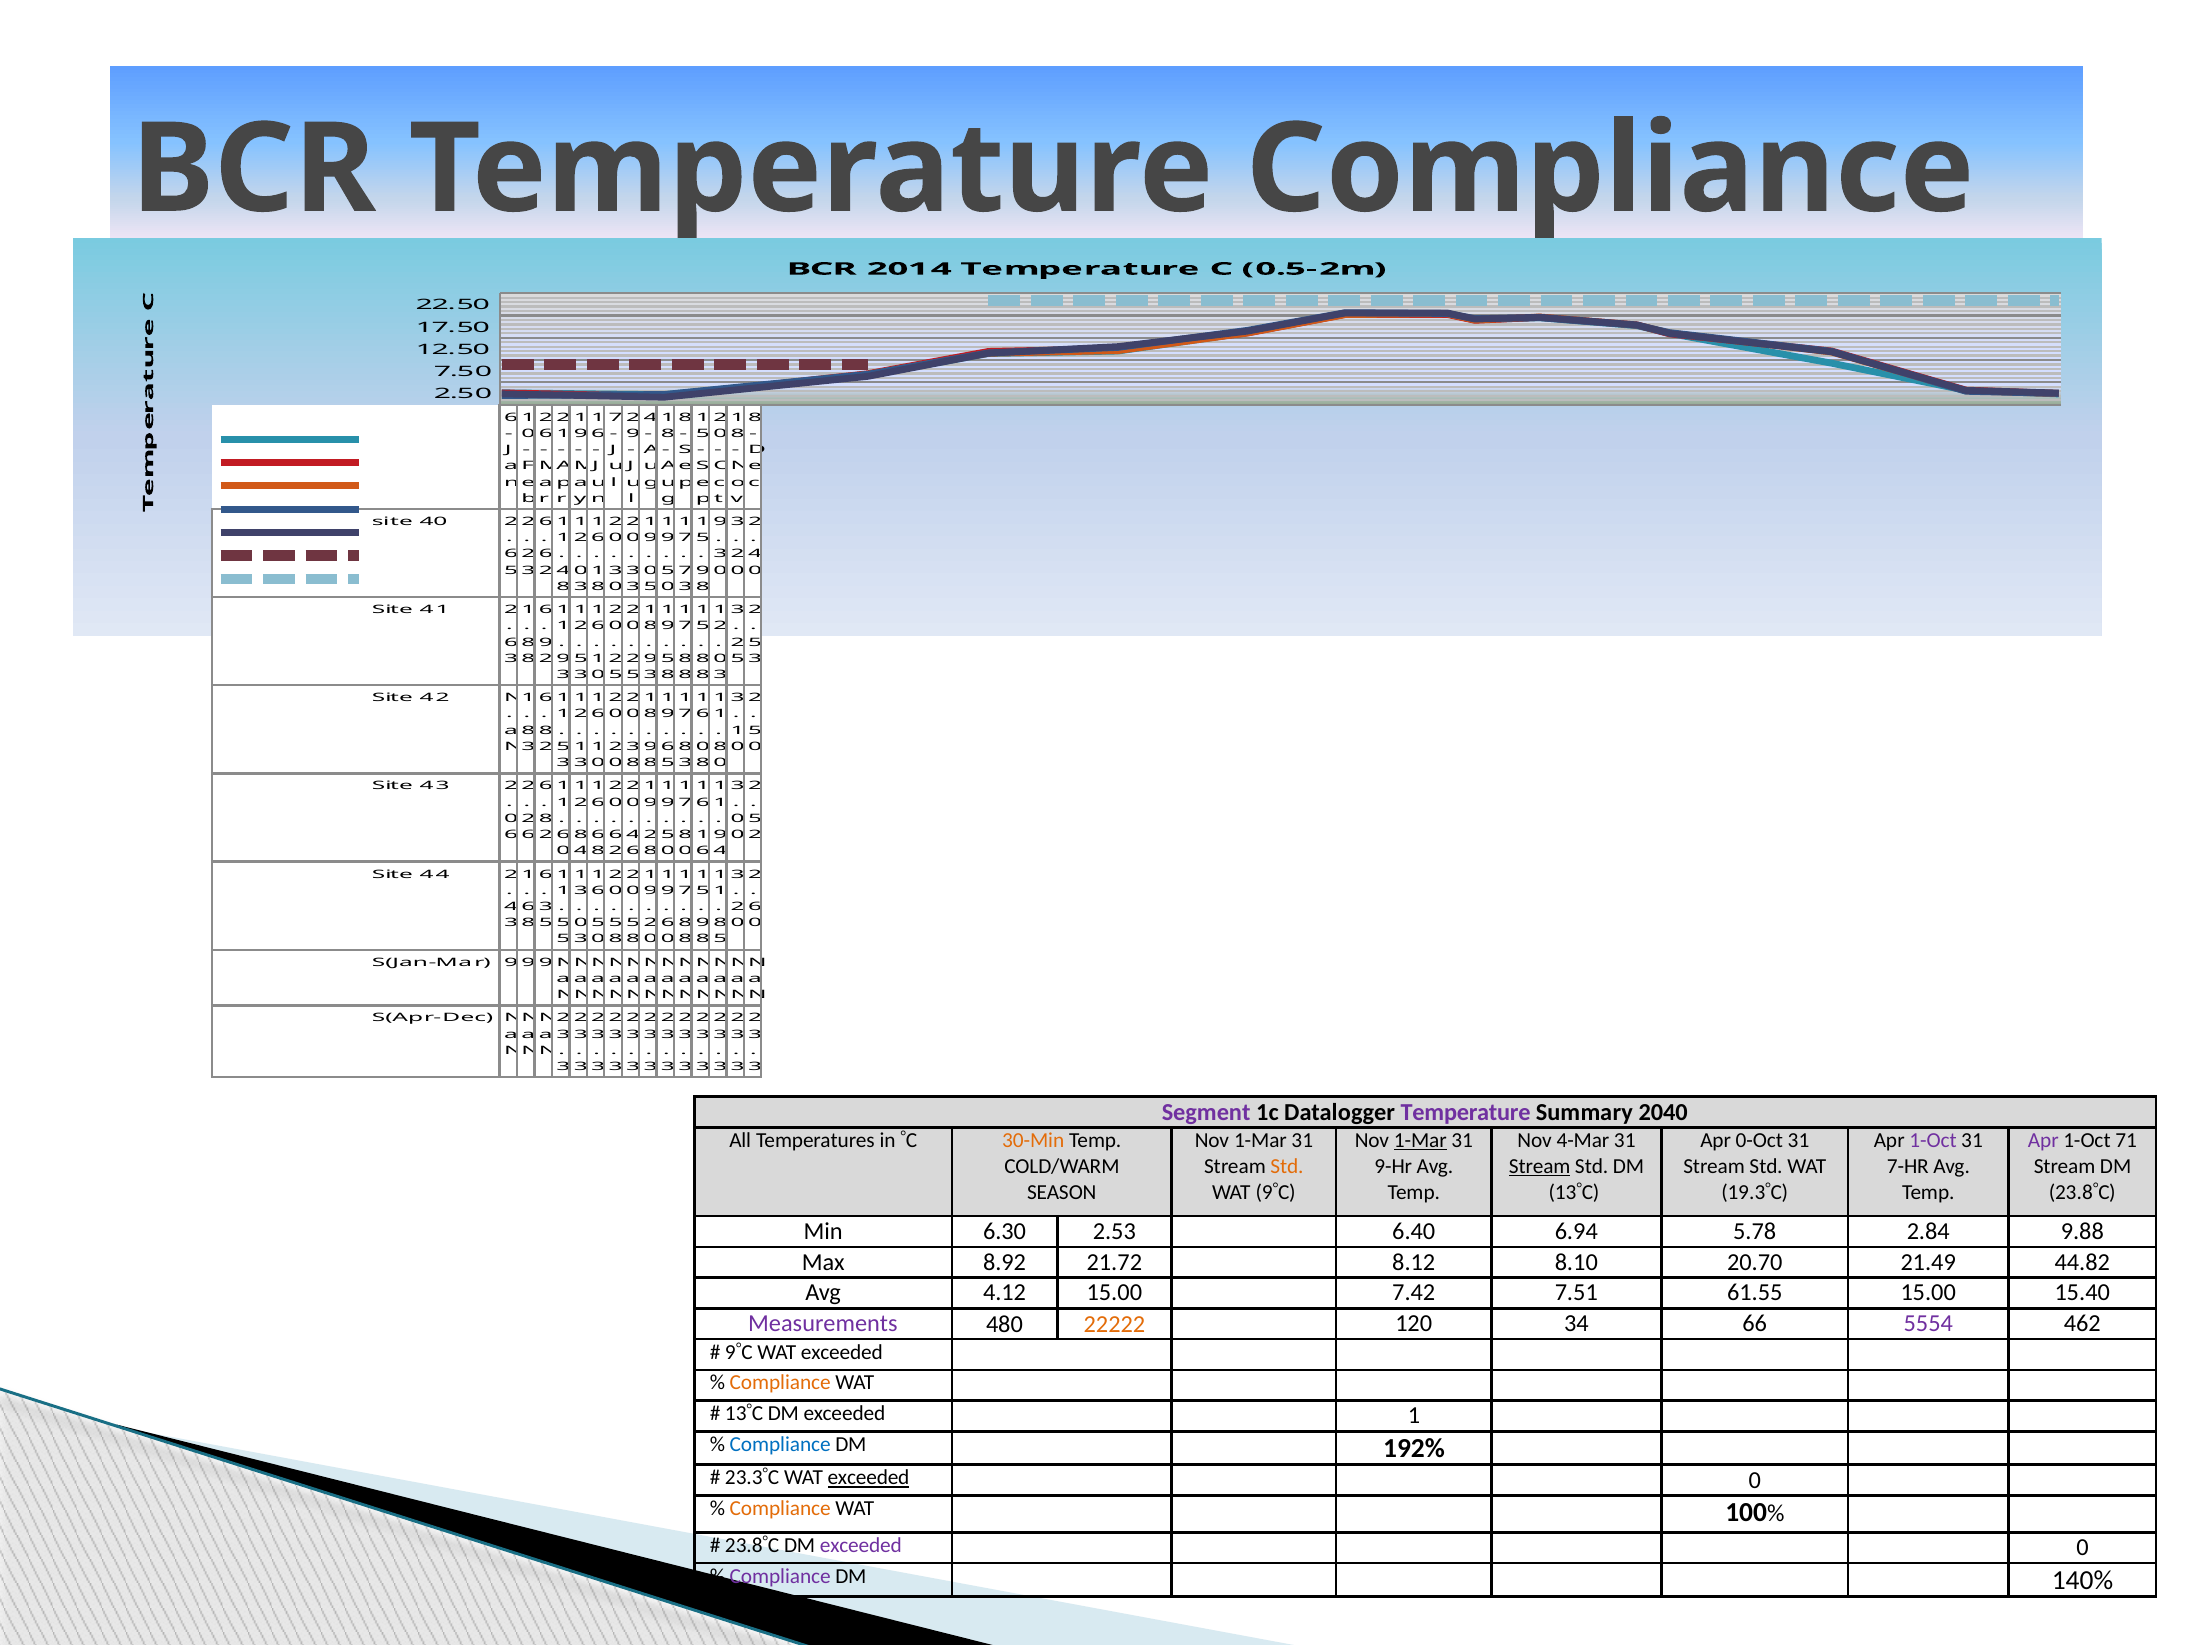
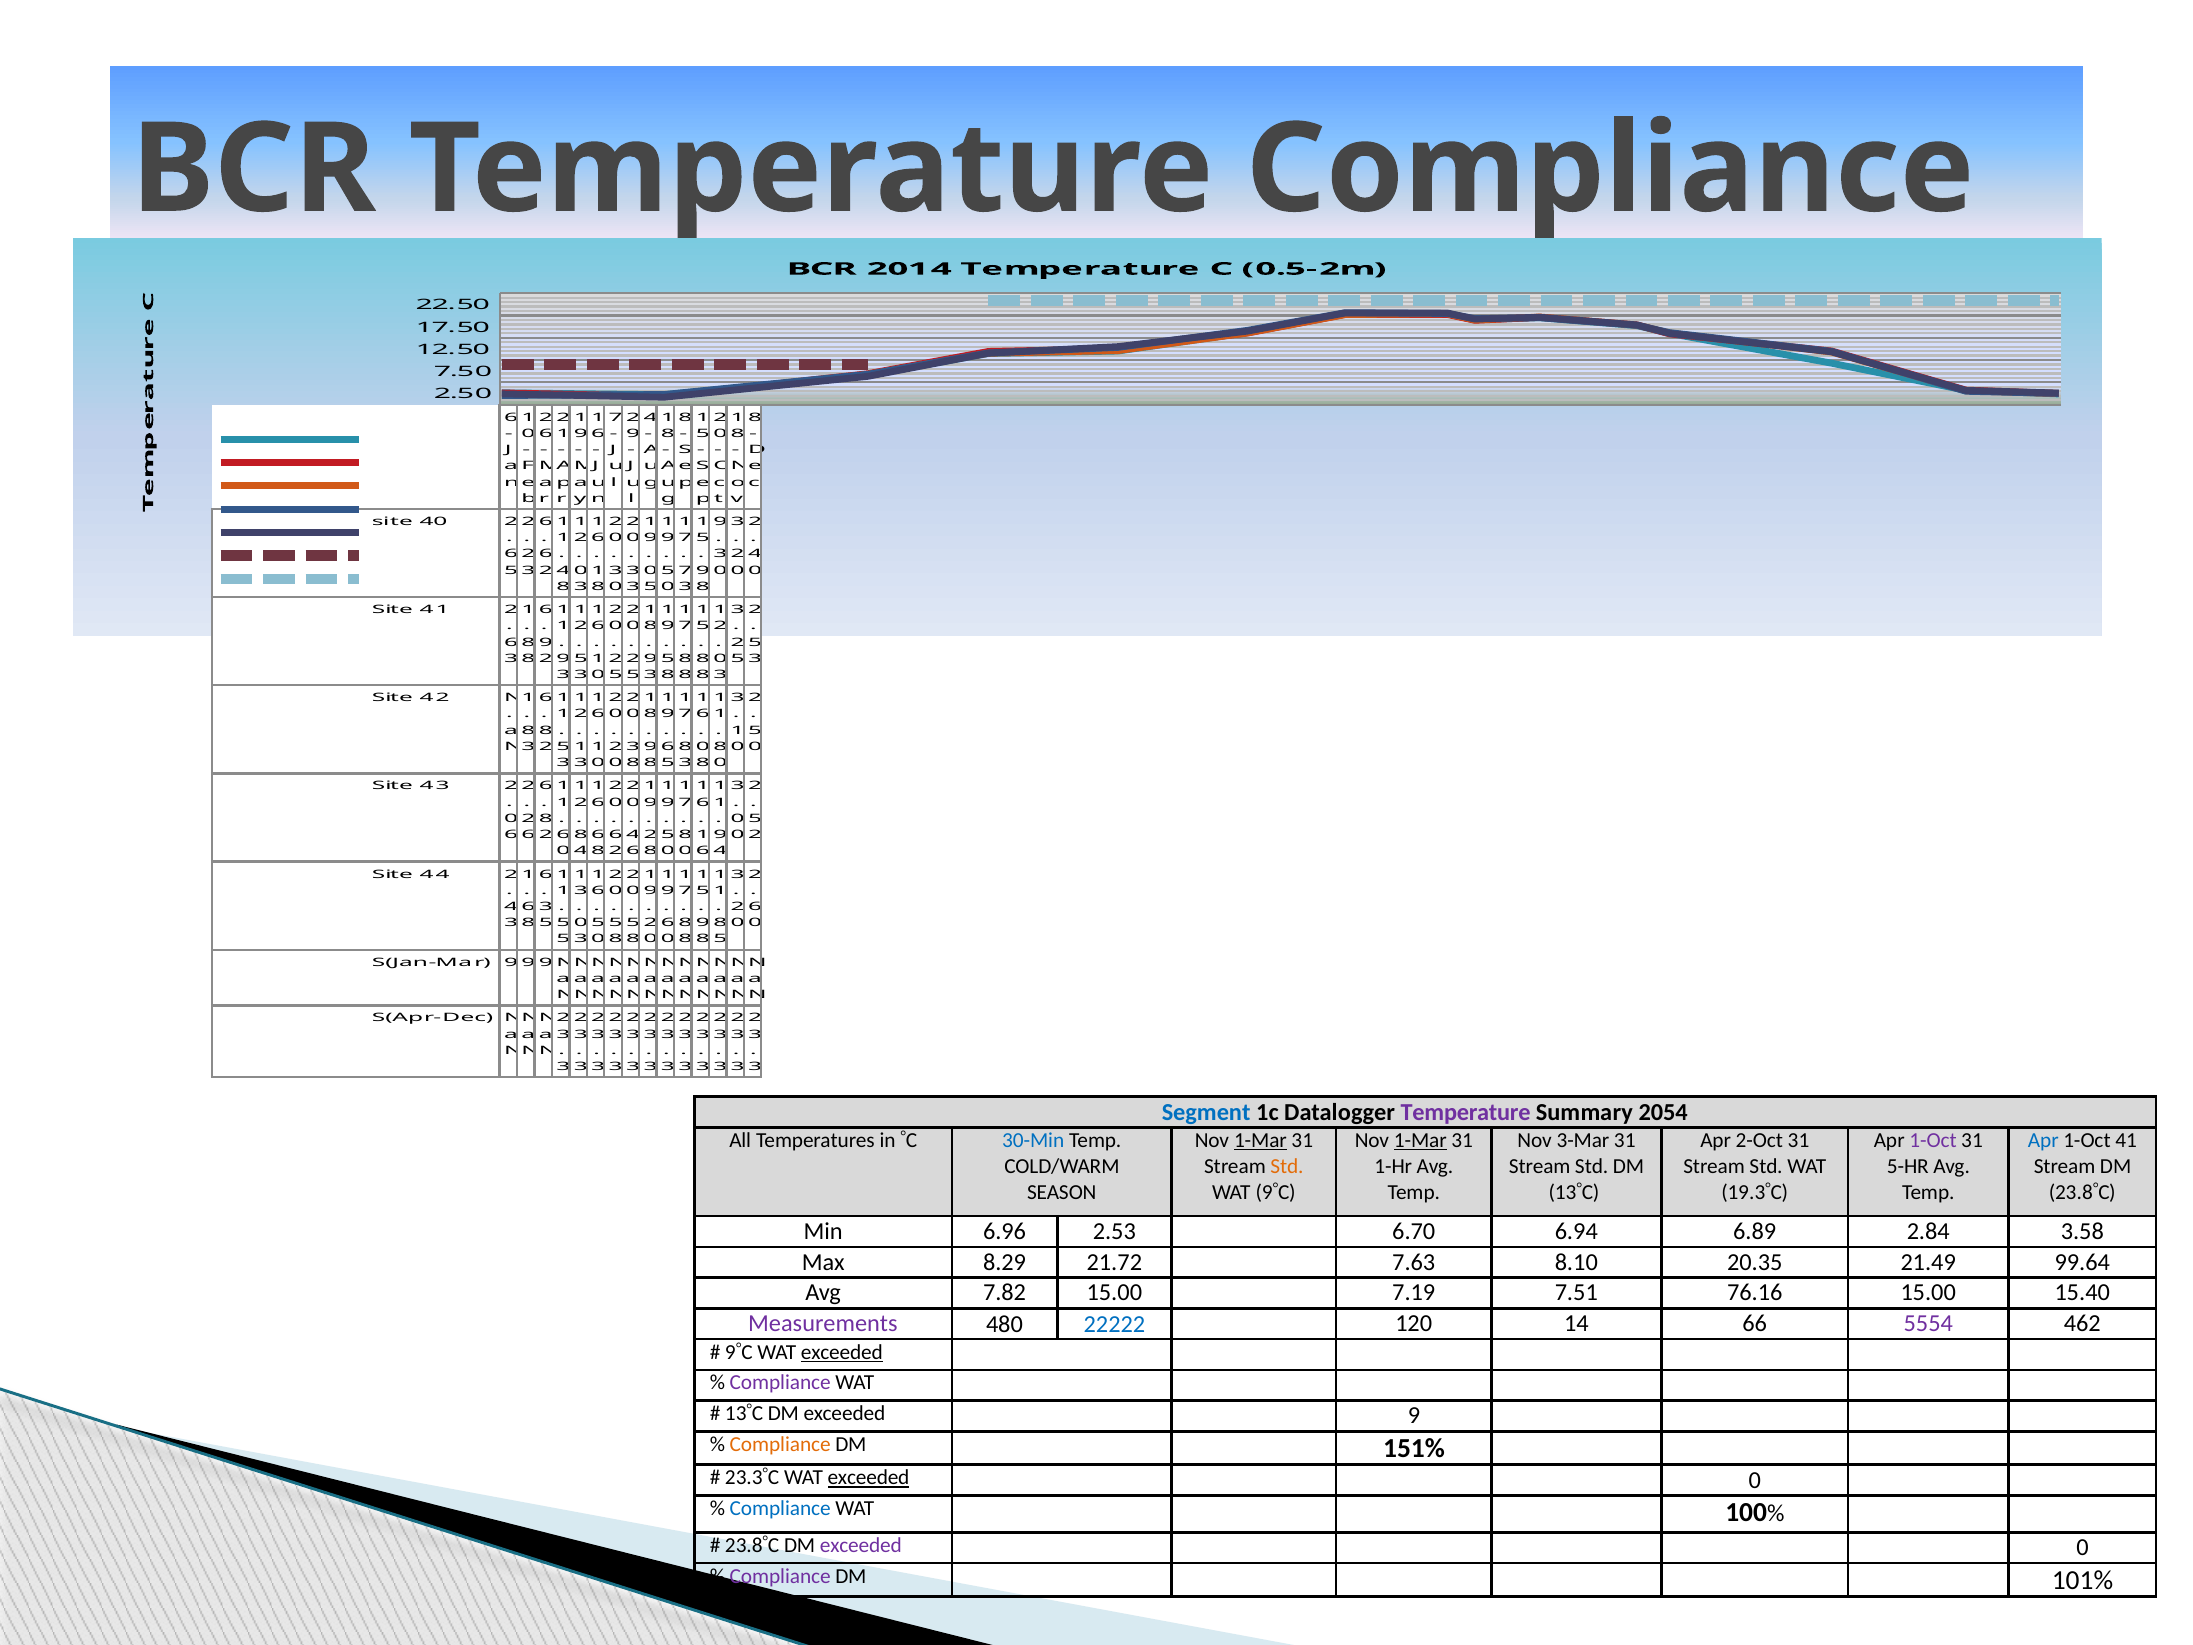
Segment colour: purple -> blue (1206, 1112)
2040: 2040 -> 2054 (1663, 1112)
30-Min colour: orange -> blue (1033, 1140)
1-Mar underline: none -> present (1260, 1140)
4-Mar: 4-Mar -> 3-Mar (1583, 1140)
0-Oct: 0-Oct -> 2-Oct (1759, 1140)
Apr colour: purple -> blue (2043, 1140)
1-Oct 71: 71 -> 41 (2126, 1140)
9-Hr: 9-Hr -> 1-Hr (1393, 1166)
Stream underline: present -> none (1540, 1166)
7-HR: 7-HR -> 5-HR (1908, 1166)
6.30: 6.30 -> 6.96 (1005, 1231)
6.40: 6.40 -> 6.70 (1414, 1231)
5.78: 5.78 -> 6.89 (1755, 1231)
9.88: 9.88 -> 3.58 (2082, 1231)
8.92: 8.92 -> 8.29 (1005, 1262)
8.12: 8.12 -> 7.63 (1414, 1262)
20.70: 20.70 -> 20.35 (1755, 1262)
44.82: 44.82 -> 99.64 (2082, 1262)
4.12: 4.12 -> 7.82 (1005, 1293)
7.42: 7.42 -> 7.19 (1414, 1293)
61.55: 61.55 -> 76.16 (1755, 1293)
22222 colour: orange -> blue (1114, 1324)
34: 34 -> 14 (1576, 1323)
exceeded underline: none -> present (842, 1352)
Compliance colour: orange -> purple (780, 1383)
exceeded 1: 1 -> 9 (1414, 1416)
Compliance colour: blue -> orange (780, 1444)
192%: 192% -> 151% (1414, 1448)
Compliance colour: orange -> blue (780, 1508)
140%: 140% -> 101% (2082, 1580)
